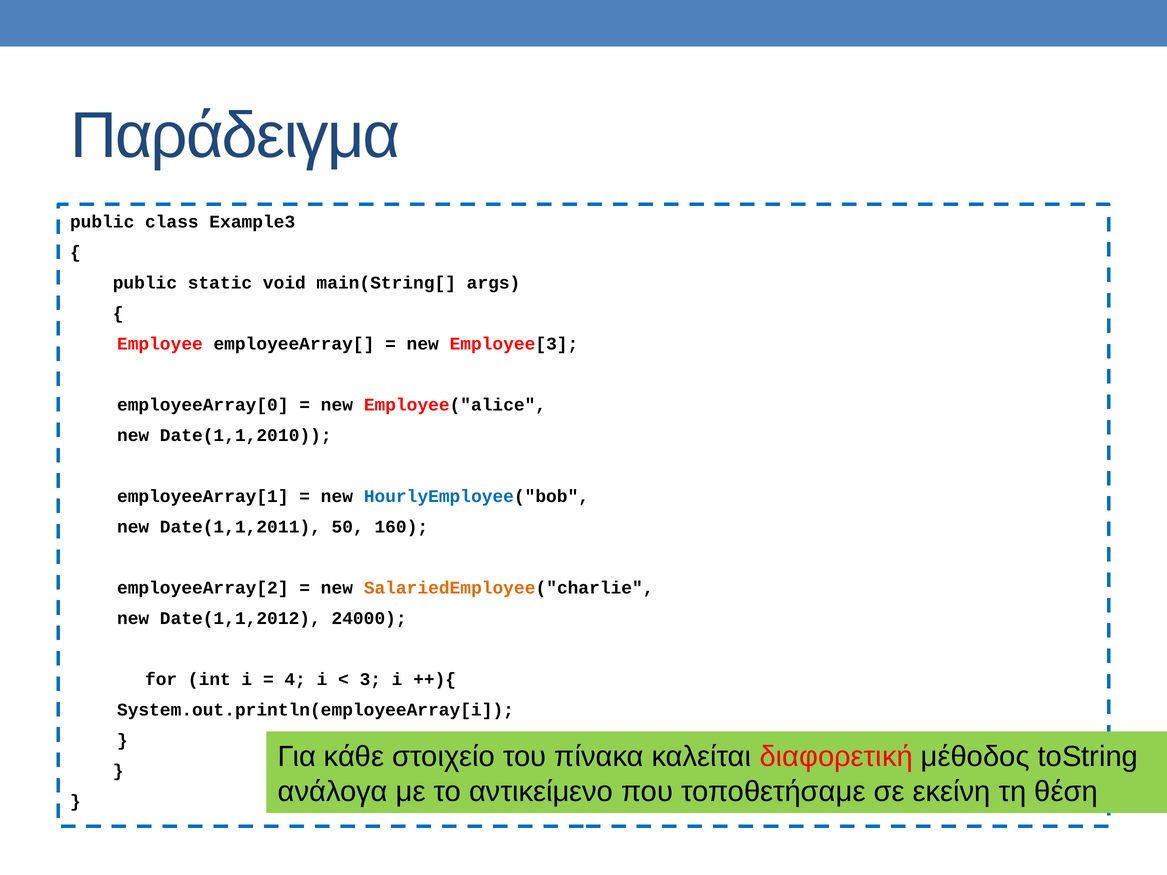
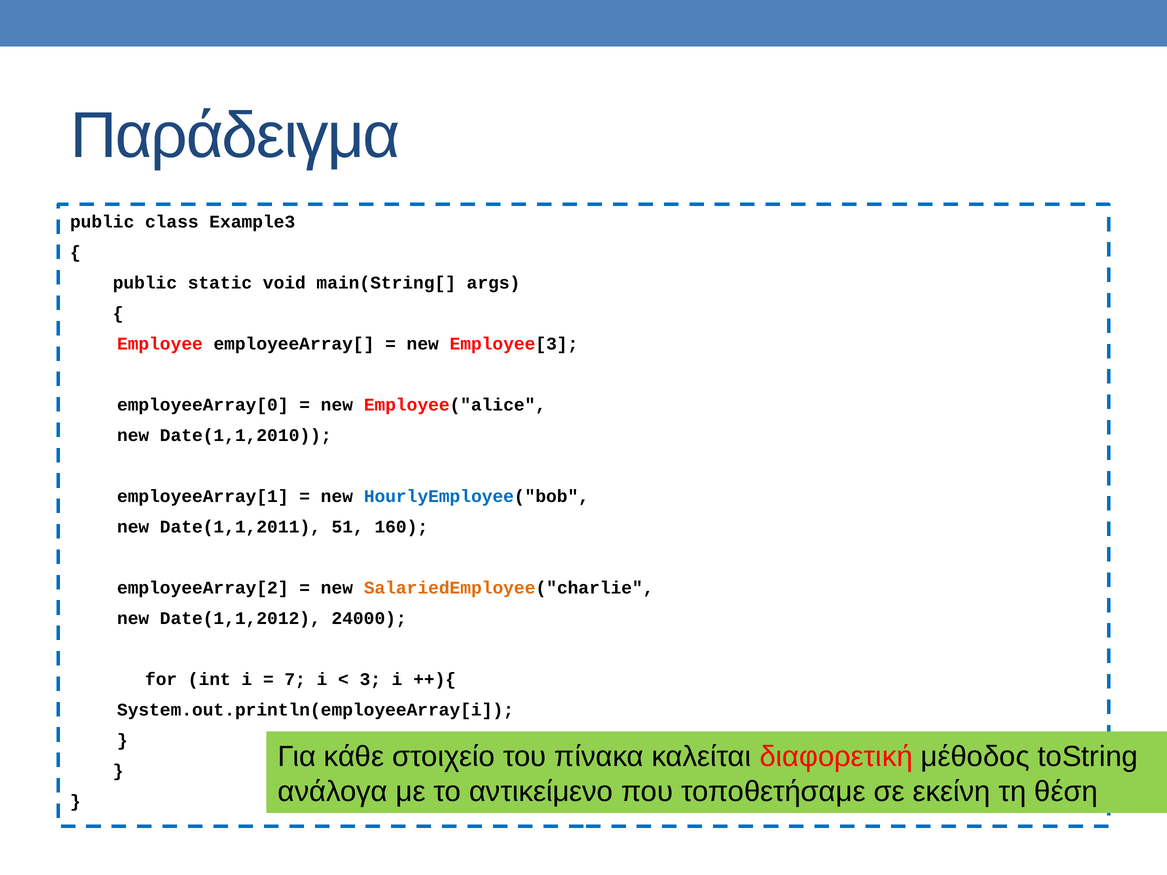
50: 50 -> 51 (348, 527)
4: 4 -> 7 (295, 680)
